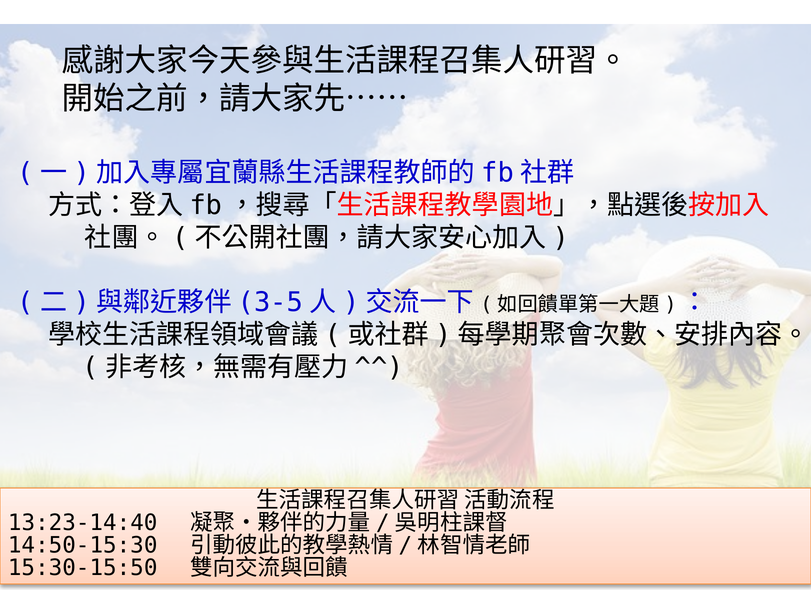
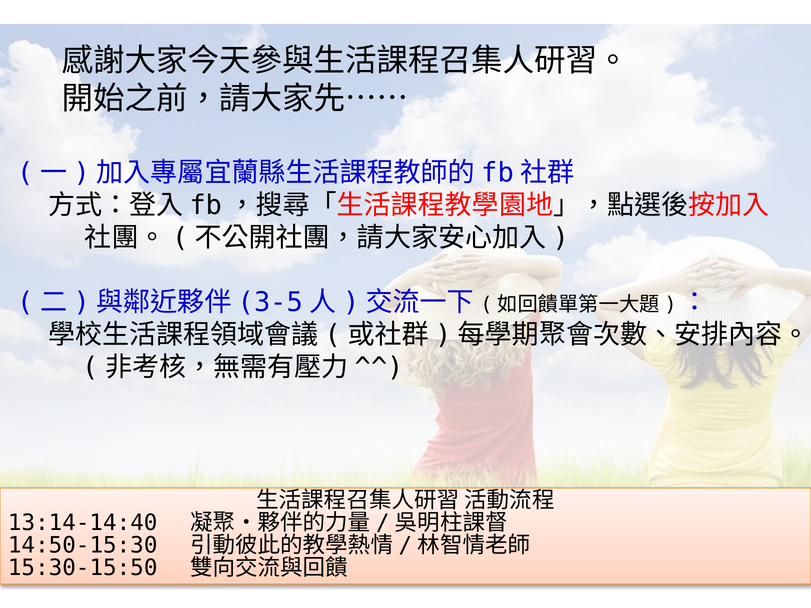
13:23-14:40: 13:23-14:40 -> 13:14-14:40 (83, 523)
